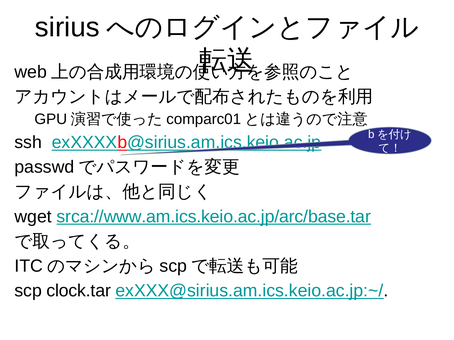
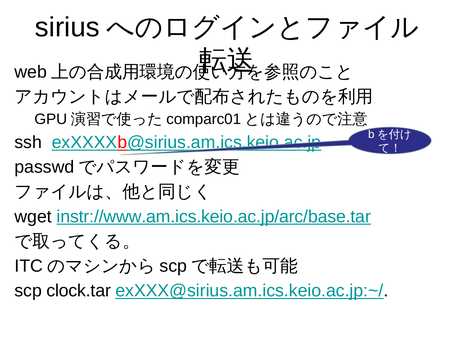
srca://www.am.ics.keio.ac.jp/arc/base.tar: srca://www.am.ics.keio.ac.jp/arc/base.tar -> instr://www.am.ics.keio.ac.jp/arc/base.tar (214, 217)
